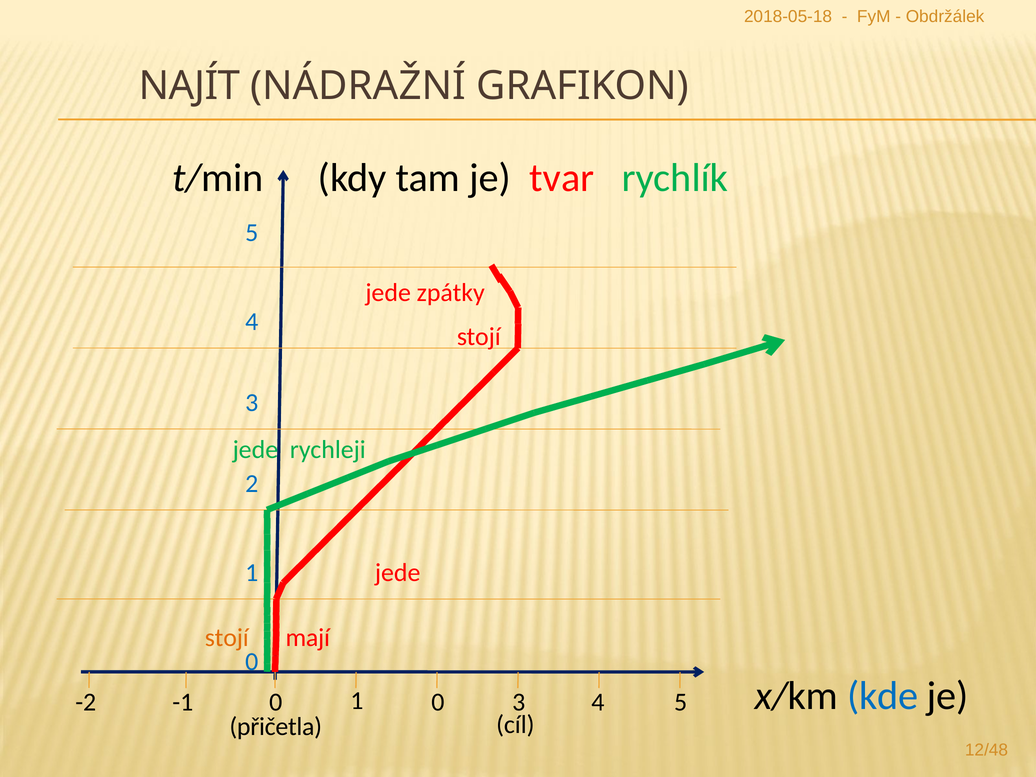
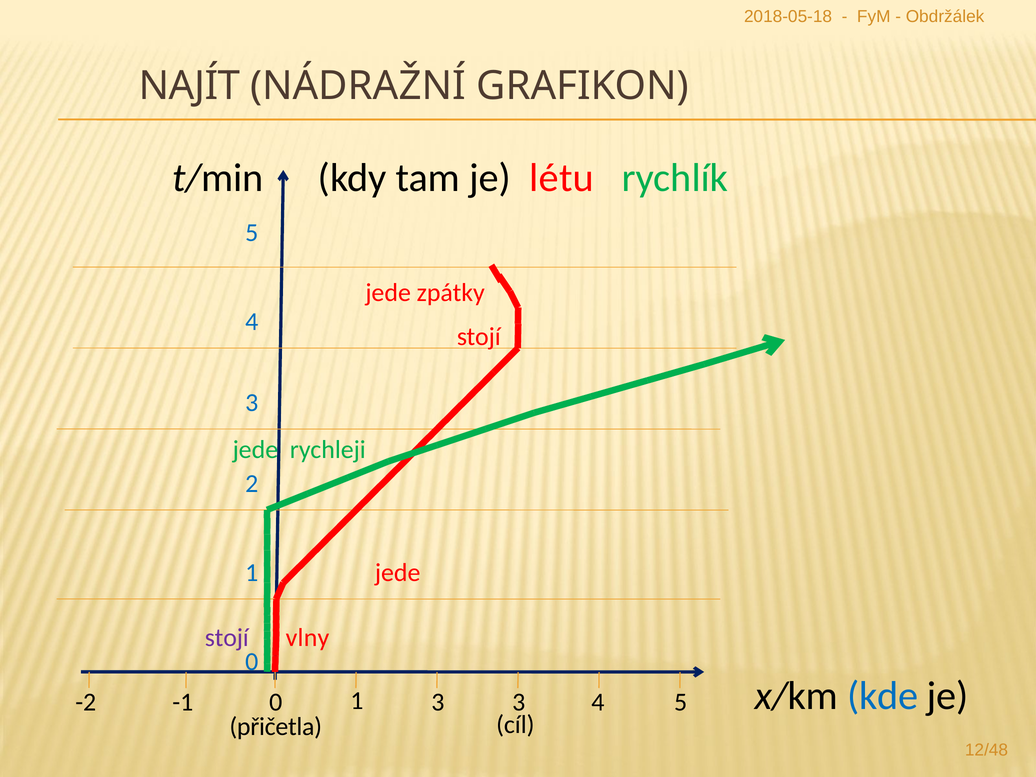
tvar: tvar -> létu (562, 178)
stojí colour: orange -> purple (227, 638)
mají: mají -> vlny (308, 638)
-2 0: 0 -> 3 (438, 702)
